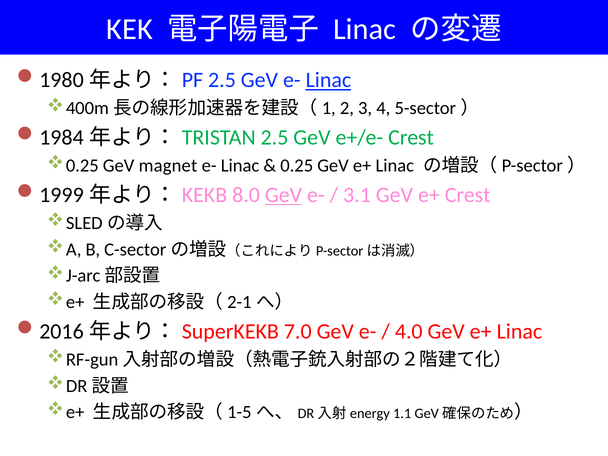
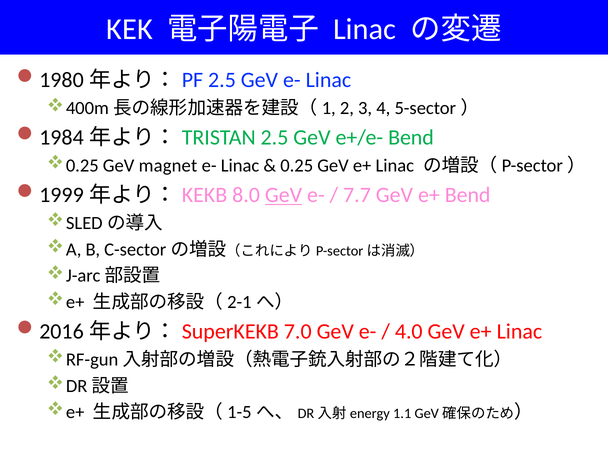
Linac underline: present -> none (328, 80)
e+/e- Crest: Crest -> Bend (411, 138)
3.1: 3.1 -> 7.7 (357, 195)
e+ Crest: Crest -> Bend (468, 195)
